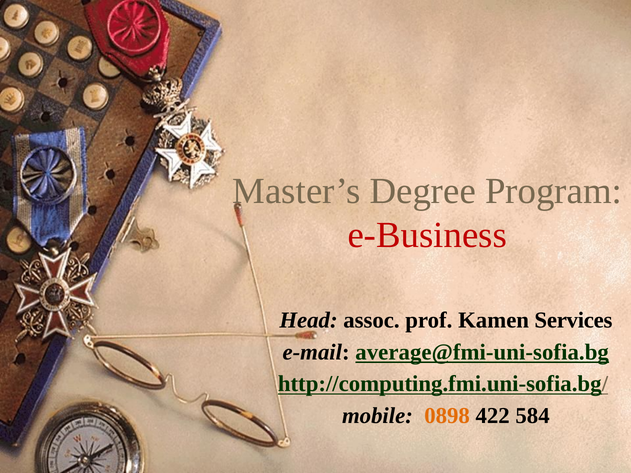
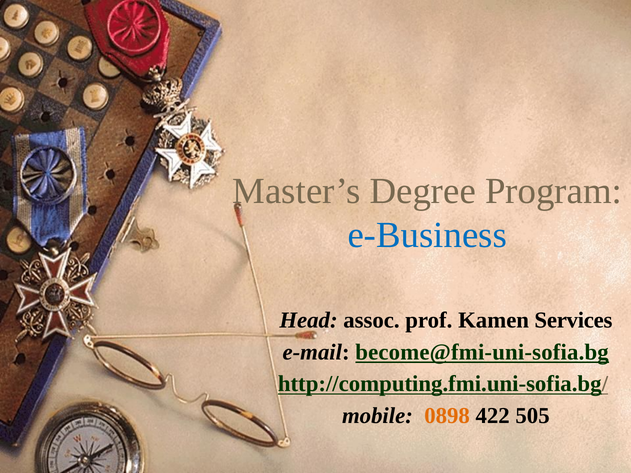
e-Business colour: red -> blue (427, 235)
average@fmi-uni-sofia.bg: average@fmi-uni-sofia.bg -> become@fmi-uni-sofia.bg (482, 352)
584: 584 -> 505 (533, 416)
